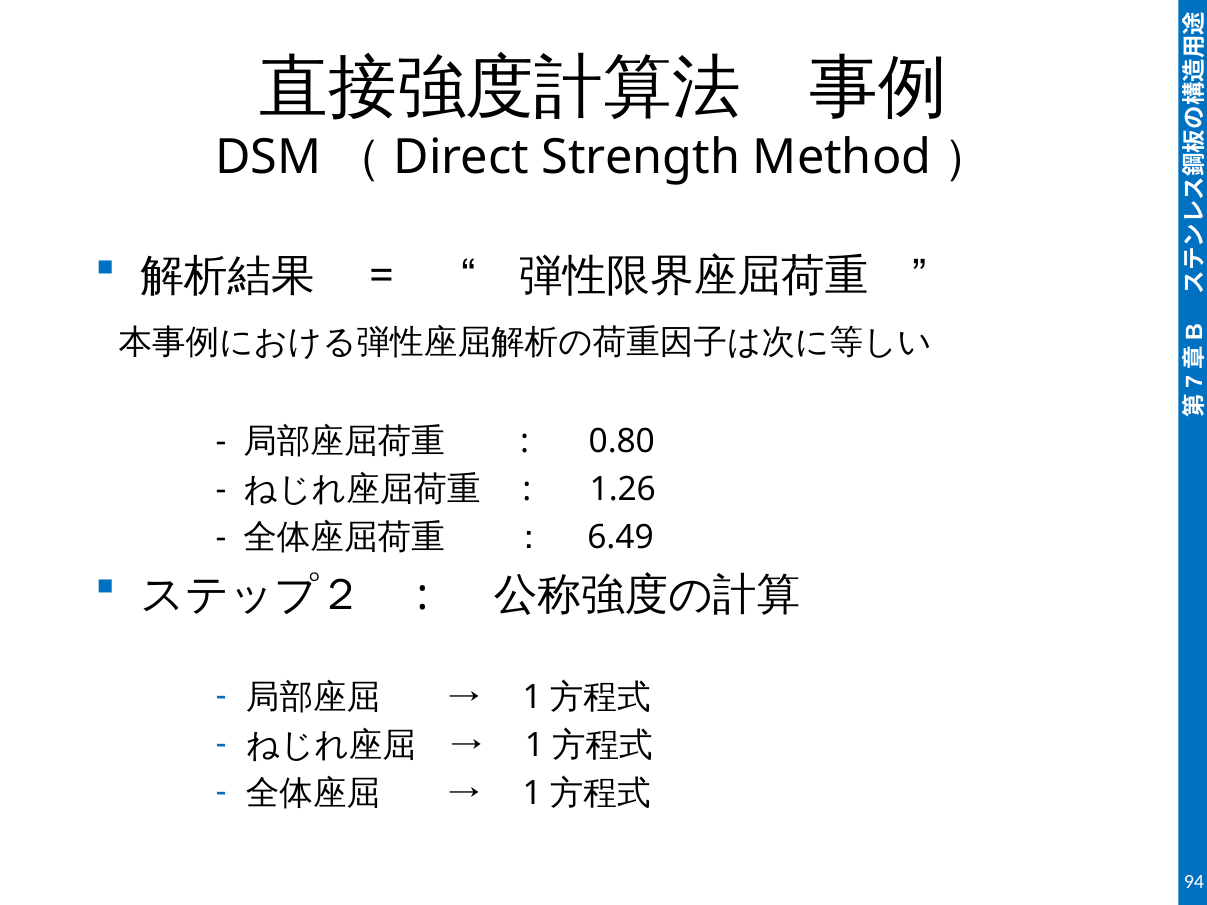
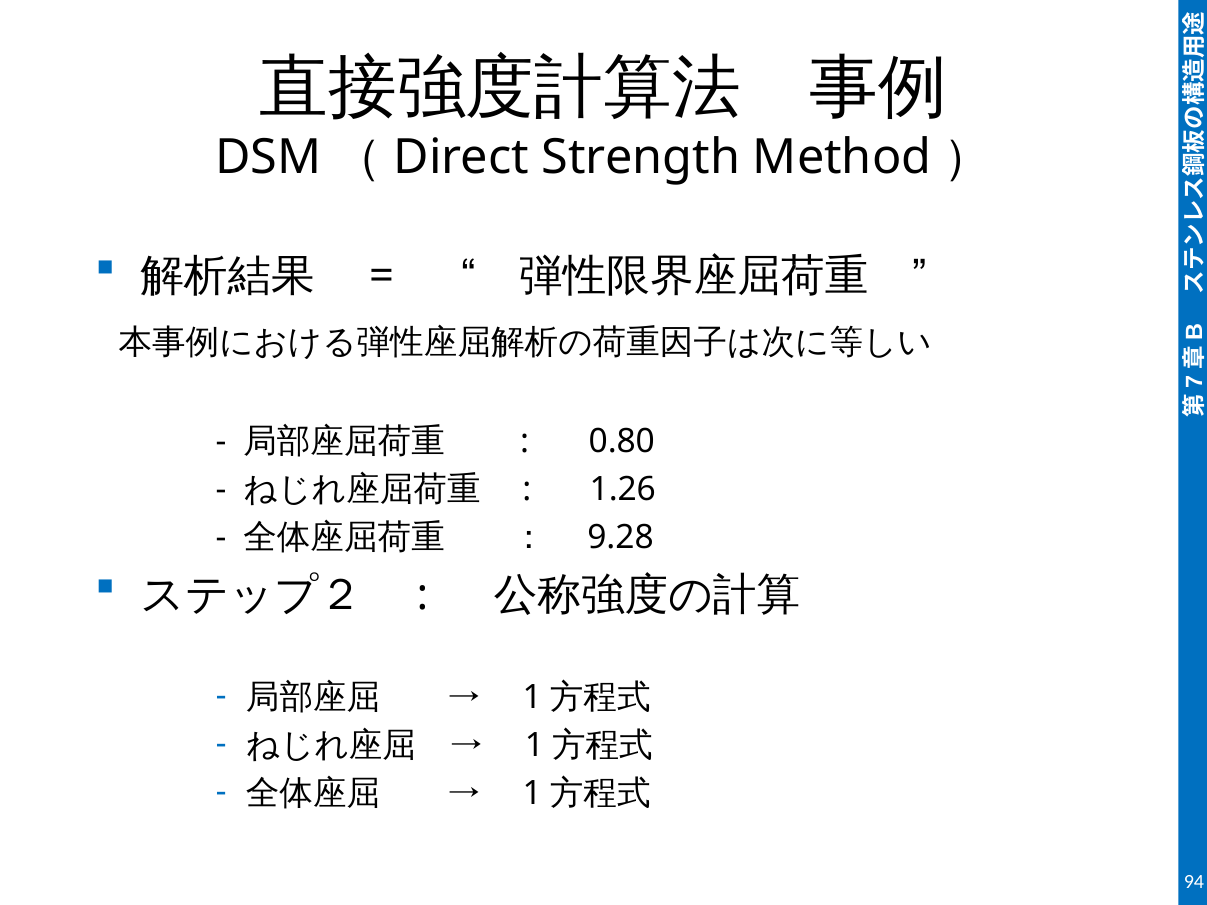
6.49: 6.49 -> 9.28 (621, 538)
